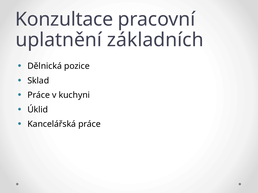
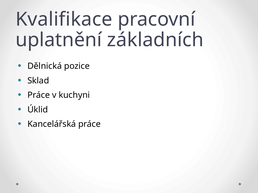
Konzultace: Konzultace -> Kvalifikace (64, 19)
